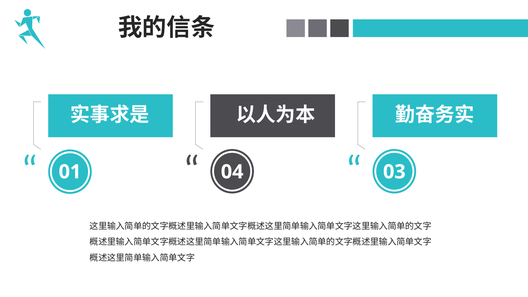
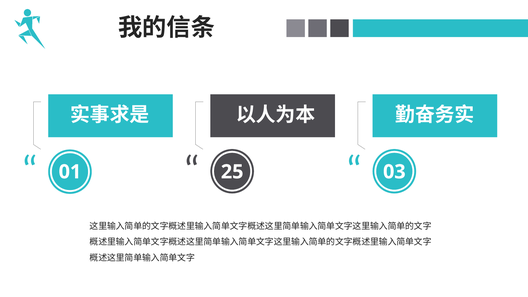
04: 04 -> 25 (232, 172)
